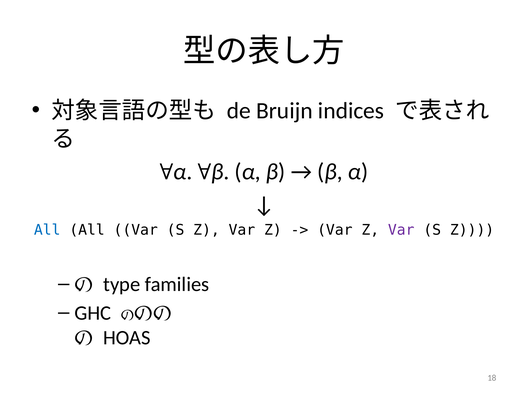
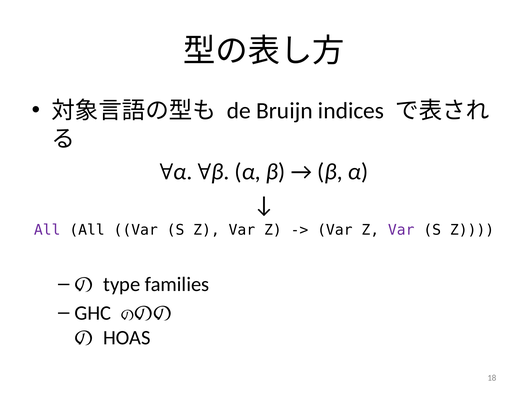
All colour: blue -> purple (47, 230)
